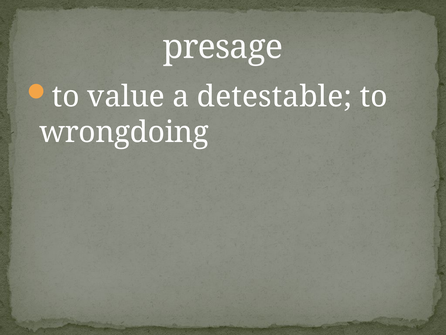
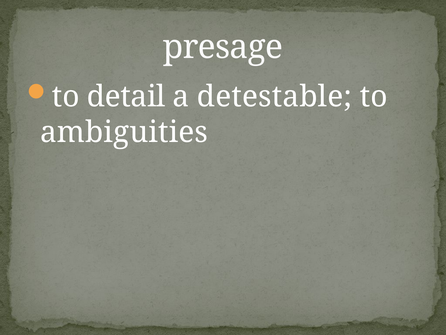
value: value -> detail (126, 96)
wrongdoing: wrongdoing -> ambiguities (124, 132)
